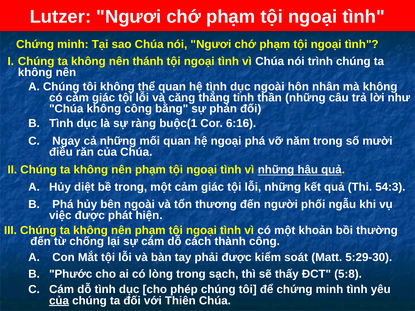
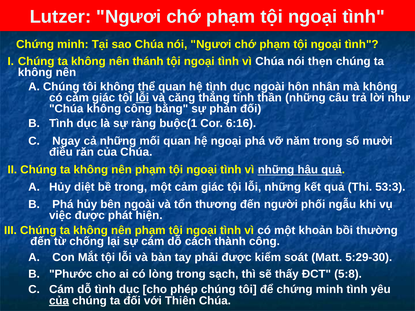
trình: trình -> thẹn (320, 61)
lỗi underline: none -> present (142, 98)
54:3: 54:3 -> 53:3 (390, 187)
